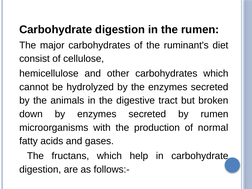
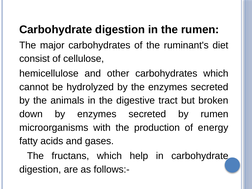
normal: normal -> energy (213, 128)
